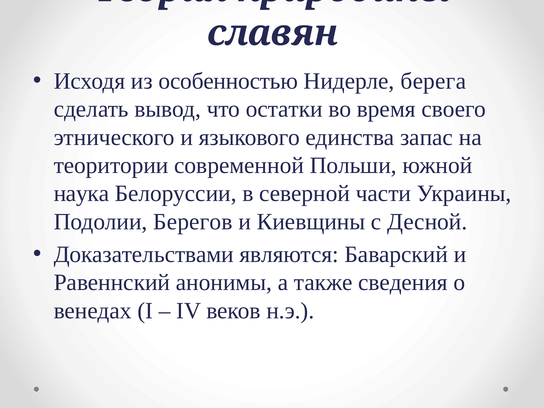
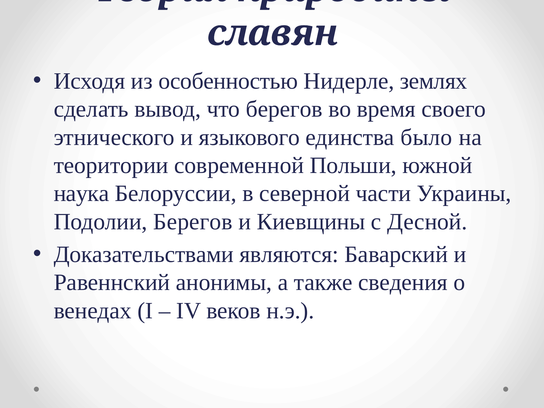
берега: берега -> землях (434, 81)
что остатки: остатки -> берегов (284, 109)
запас: запас -> было (426, 137)
